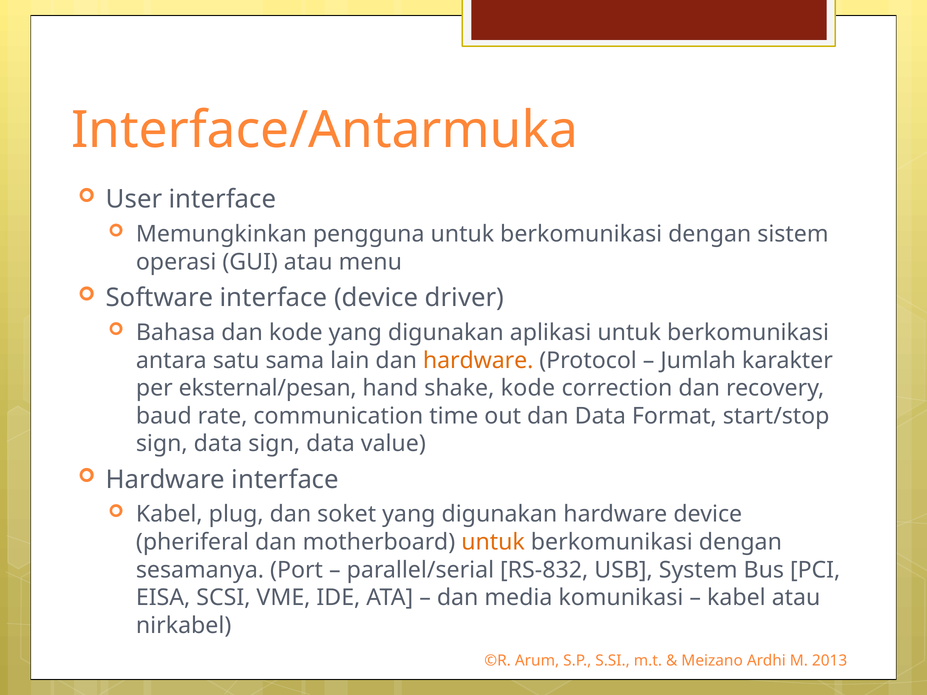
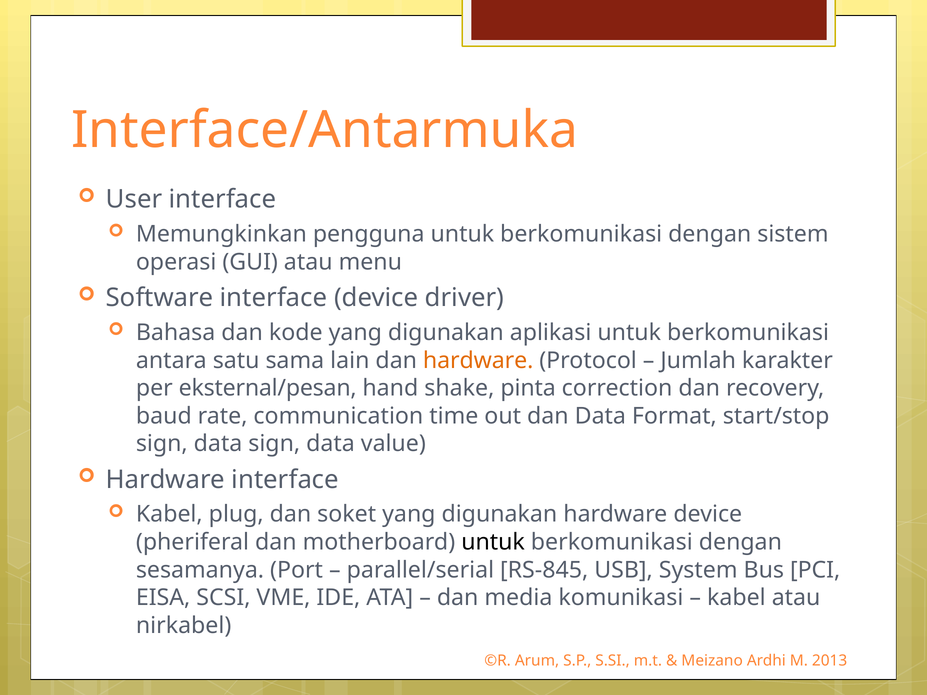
shake kode: kode -> pinta (528, 388)
untuk colour: orange -> black (493, 542)
RS-832: RS-832 -> RS-845 (544, 570)
